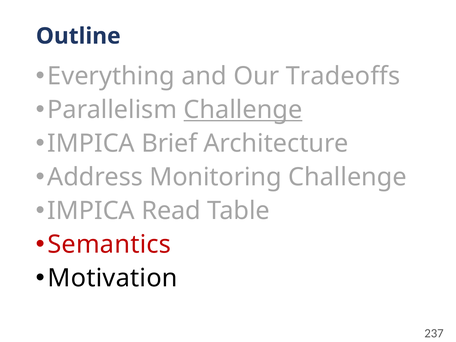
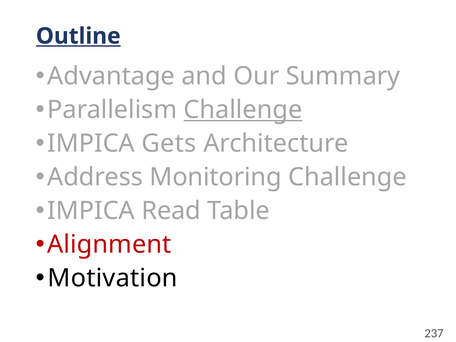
Outline underline: none -> present (78, 36)
Everything: Everything -> Advantage (111, 76)
Tradeoffs: Tradeoffs -> Summary (343, 76)
Brief: Brief -> Gets (169, 144)
Semantics: Semantics -> Alignment (109, 245)
